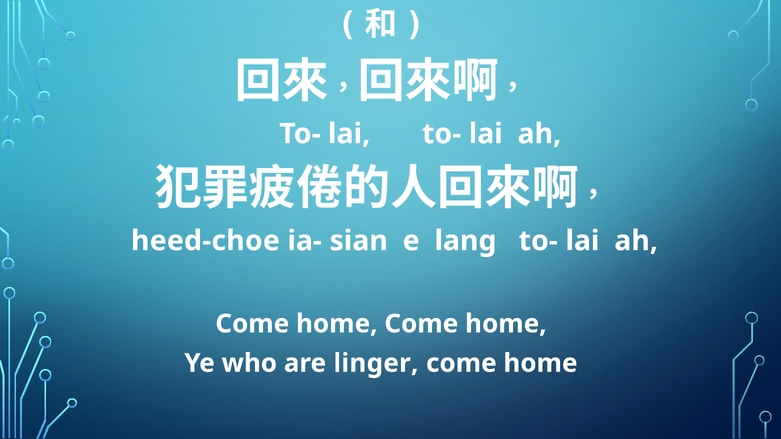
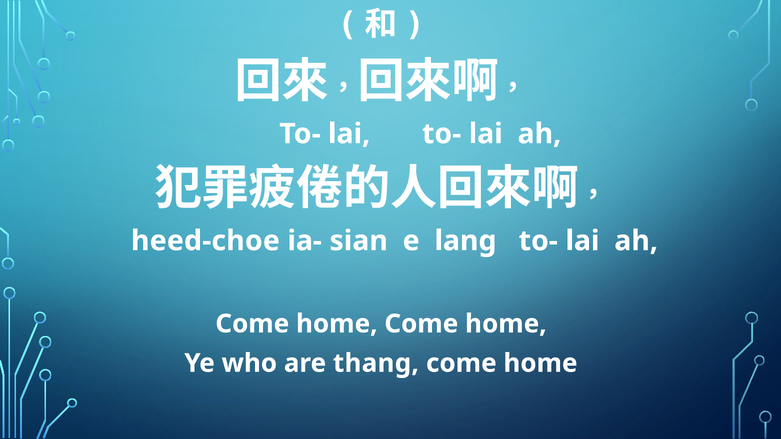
linger: linger -> thang (376, 363)
